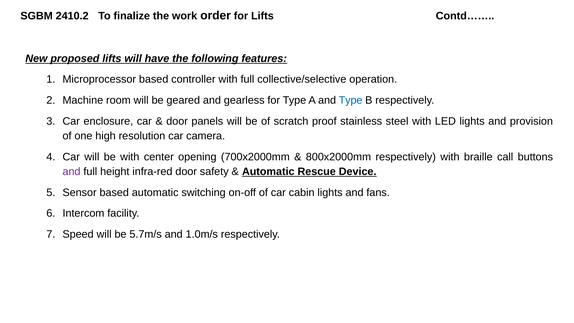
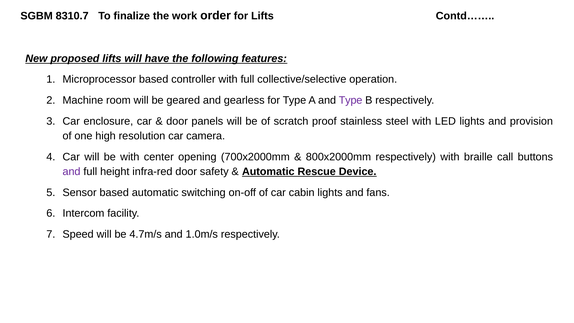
2410.2: 2410.2 -> 8310.7 (72, 16)
Type colour: blue -> purple (351, 100)
5.7m/s: 5.7m/s -> 4.7m/s (146, 234)
